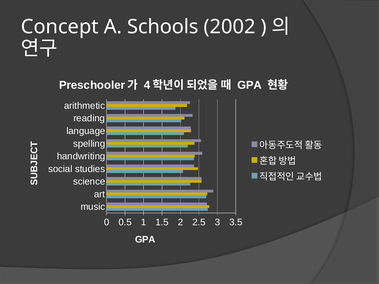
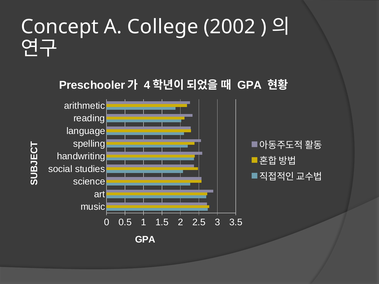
Schools: Schools -> College (163, 27)
